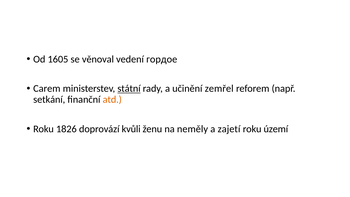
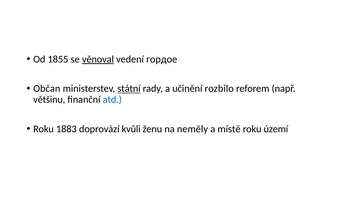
1605: 1605 -> 1855 (58, 59)
věnoval underline: none -> present (98, 59)
Carem: Carem -> Občan (47, 89)
zemřel: zemřel -> rozbilo (219, 89)
setkání: setkání -> většinu (49, 100)
atd colour: orange -> blue (112, 100)
1826: 1826 -> 1883 (66, 129)
zajetí: zajetí -> místě (229, 129)
